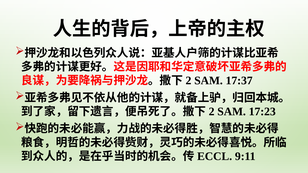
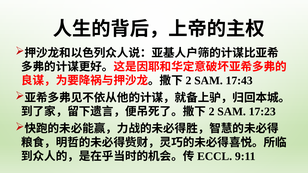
17:37: 17:37 -> 17:43 (239, 81)
